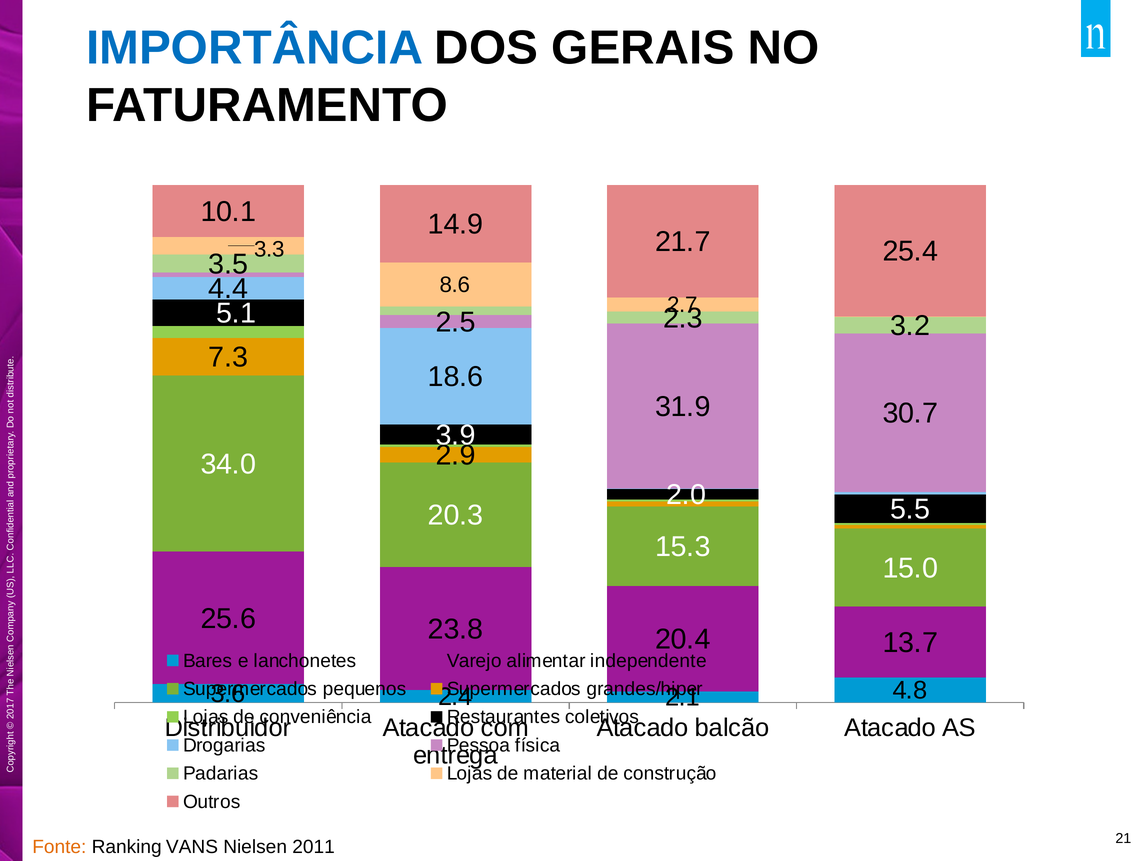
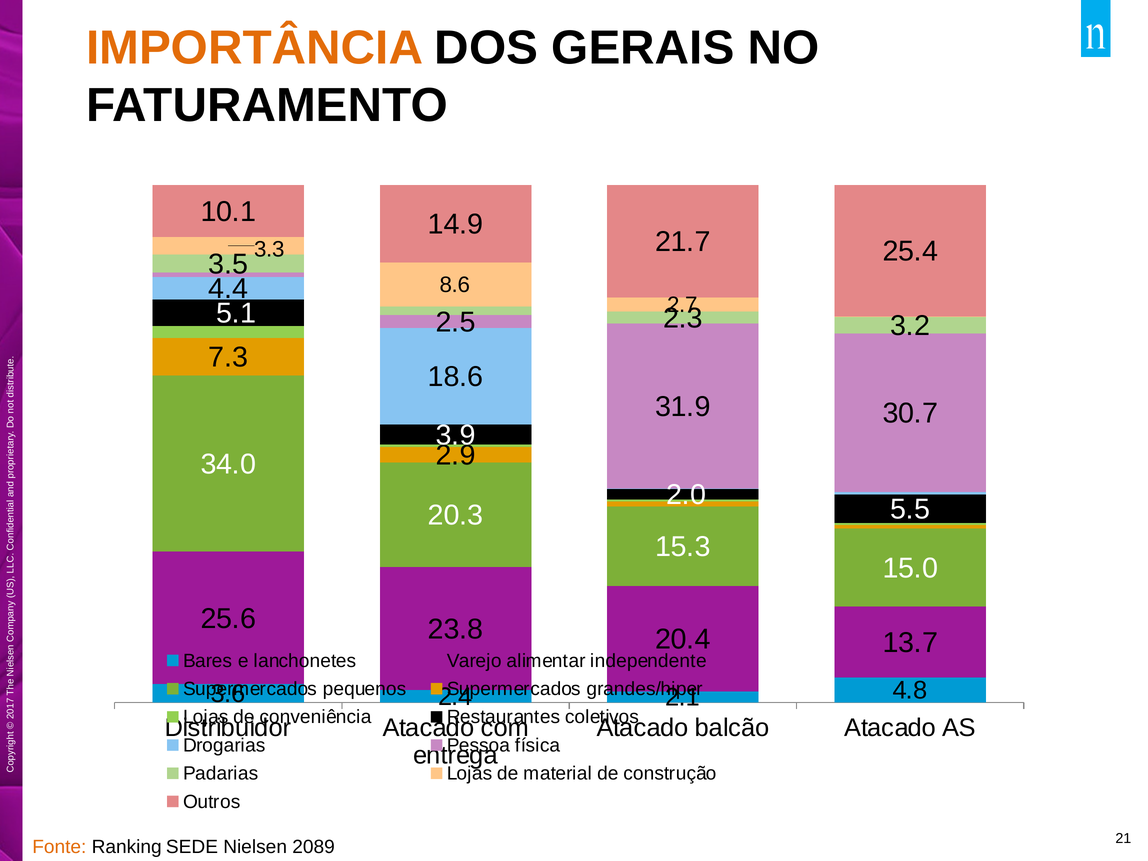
IMPORTÂNCIA colour: blue -> orange (255, 48)
VANS: VANS -> SEDE (192, 847)
2011: 2011 -> 2089 (314, 847)
